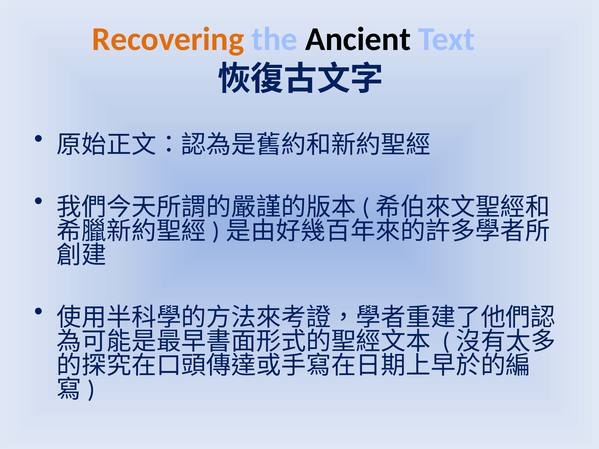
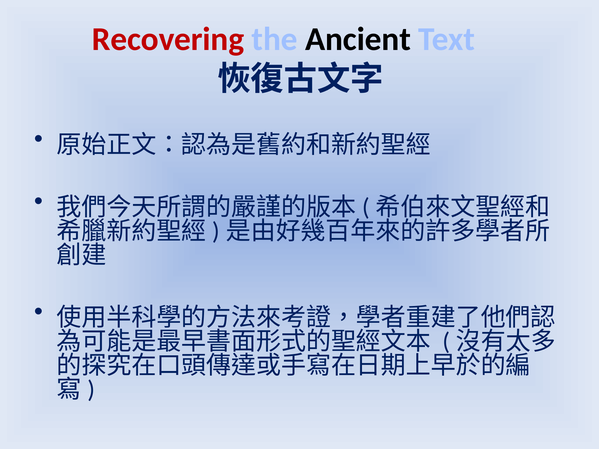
Recovering colour: orange -> red (168, 39)
